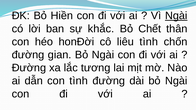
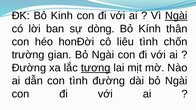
Hiền: Hiền -> Kinh (62, 16)
khắc: khắc -> dòng (101, 29)
Chết: Chết -> Kính (150, 29)
đường: đường -> trường (28, 55)
tương underline: none -> present (96, 68)
